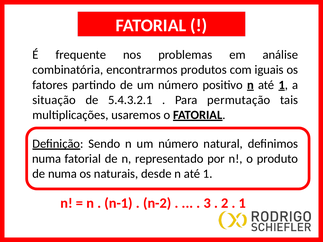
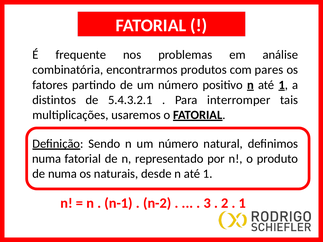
iguais: iguais -> pares (269, 70)
situação: situação -> distintos (54, 100)
permutação: permutação -> interromper (239, 100)
